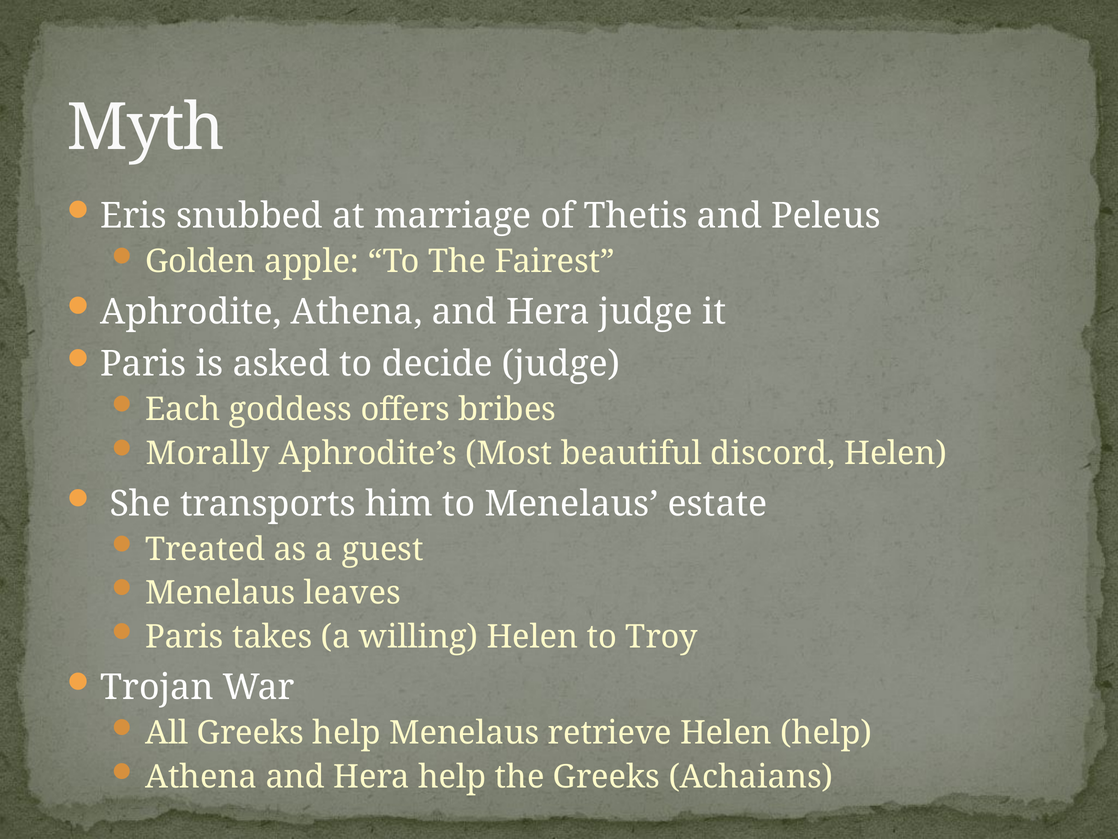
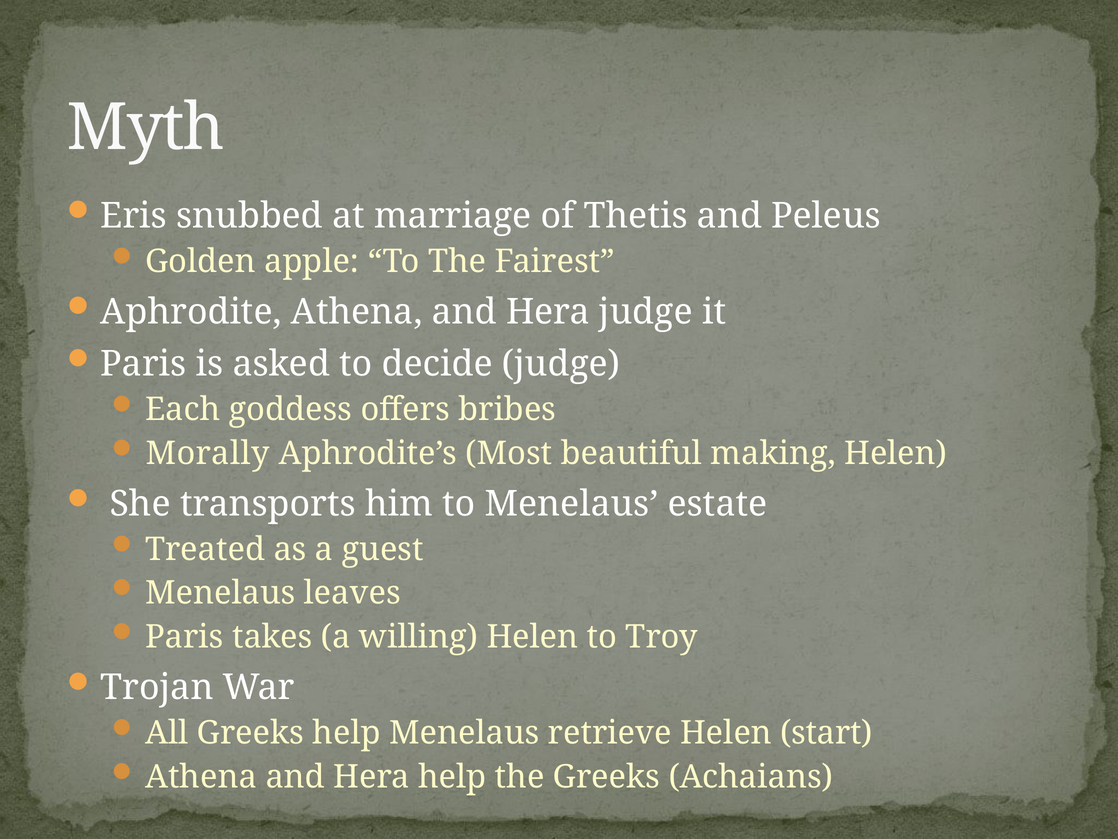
discord: discord -> making (773, 453)
Helen help: help -> start (826, 733)
